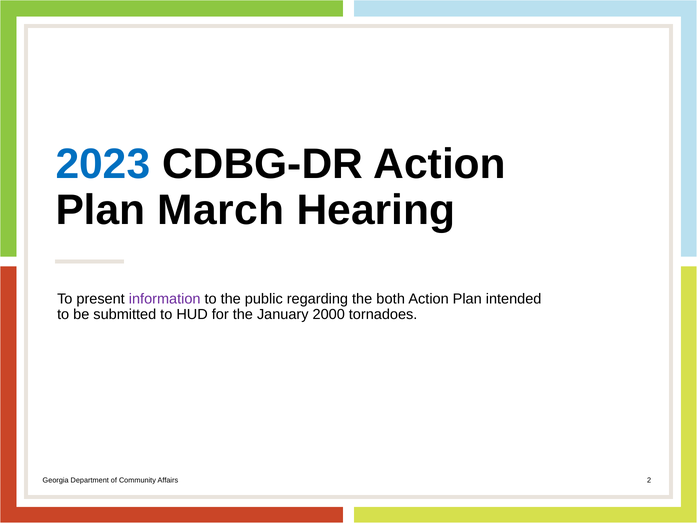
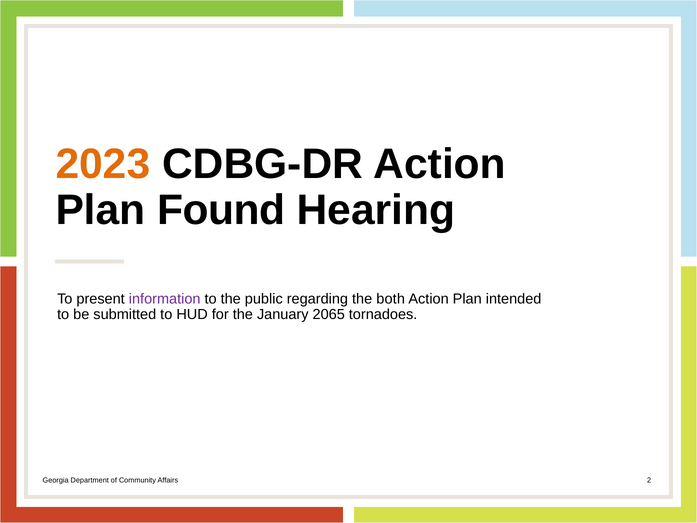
2023 colour: blue -> orange (103, 164)
March: March -> Found (221, 210)
2000: 2000 -> 2065 (329, 314)
